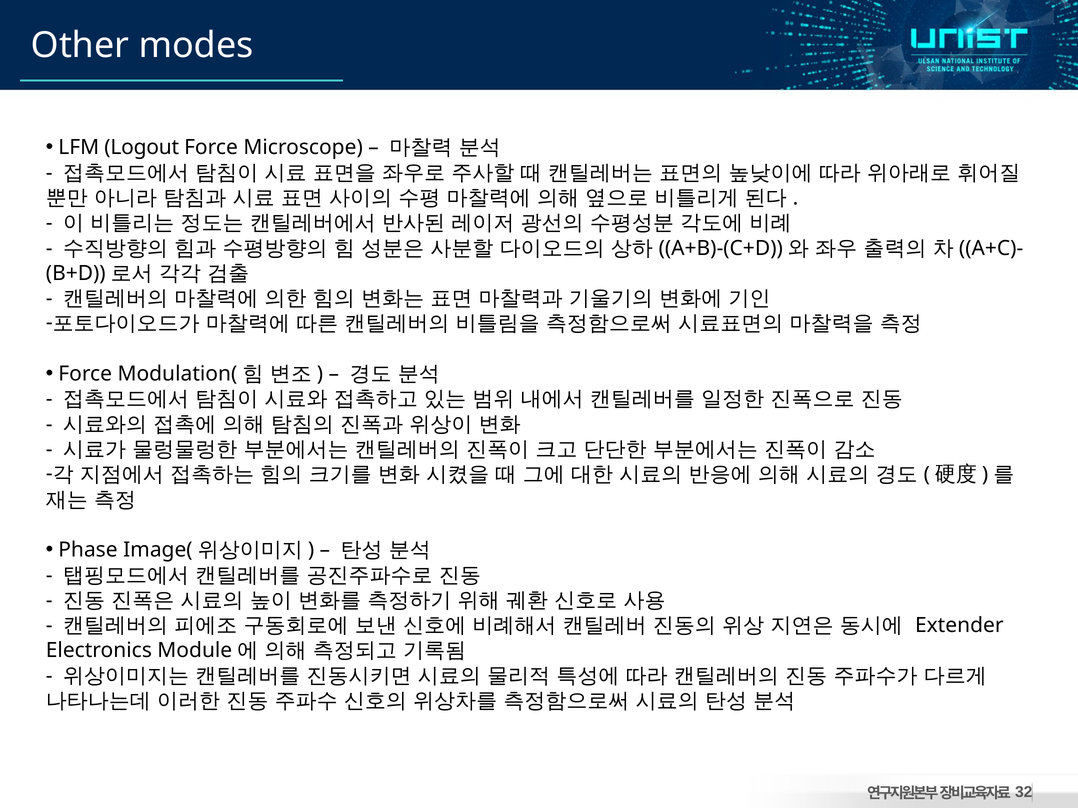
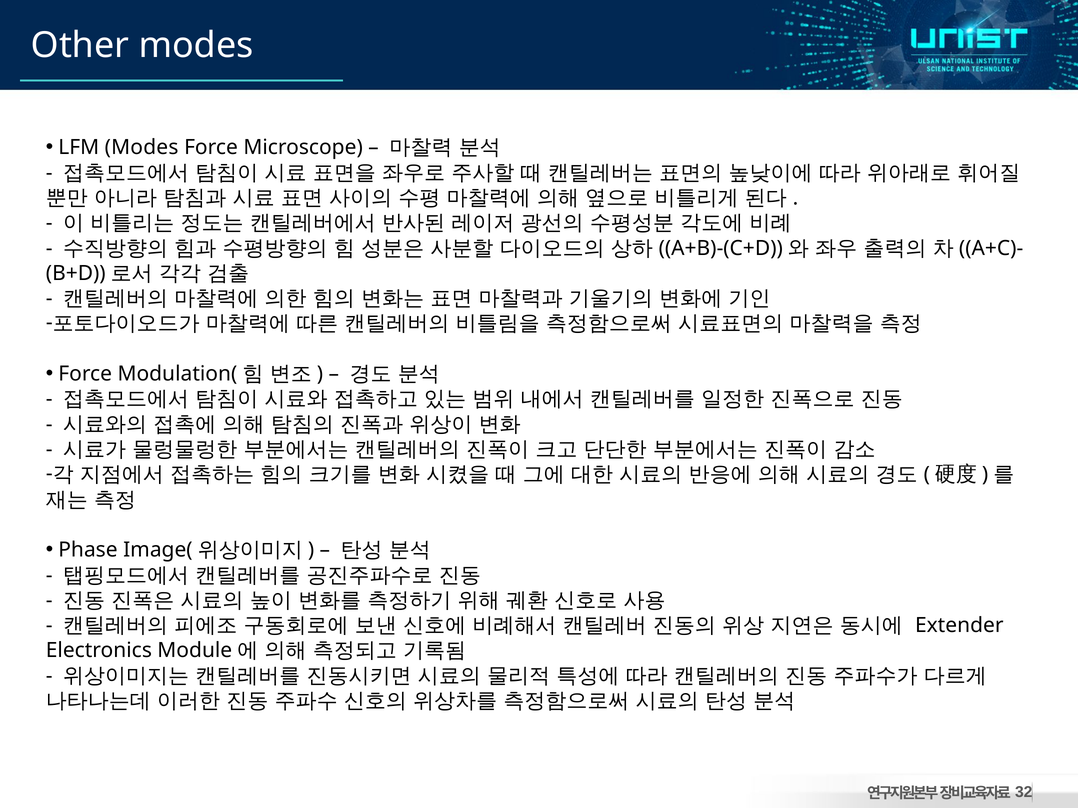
LFM Logout: Logout -> Modes (142, 148)
